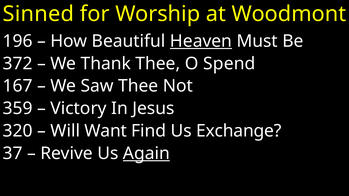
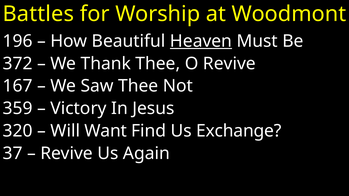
Sinned: Sinned -> Battles (38, 14)
O Spend: Spend -> Revive (229, 64)
Again underline: present -> none (146, 154)
